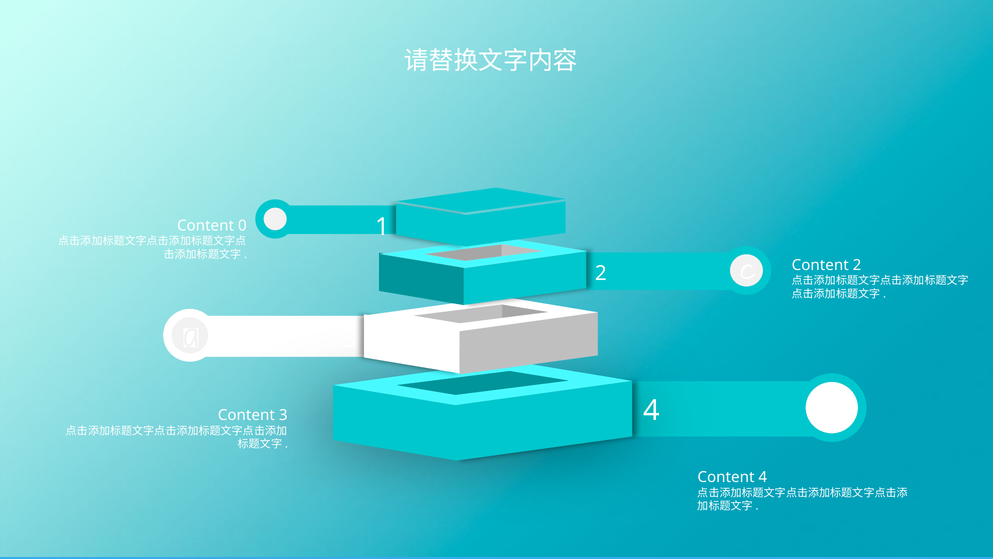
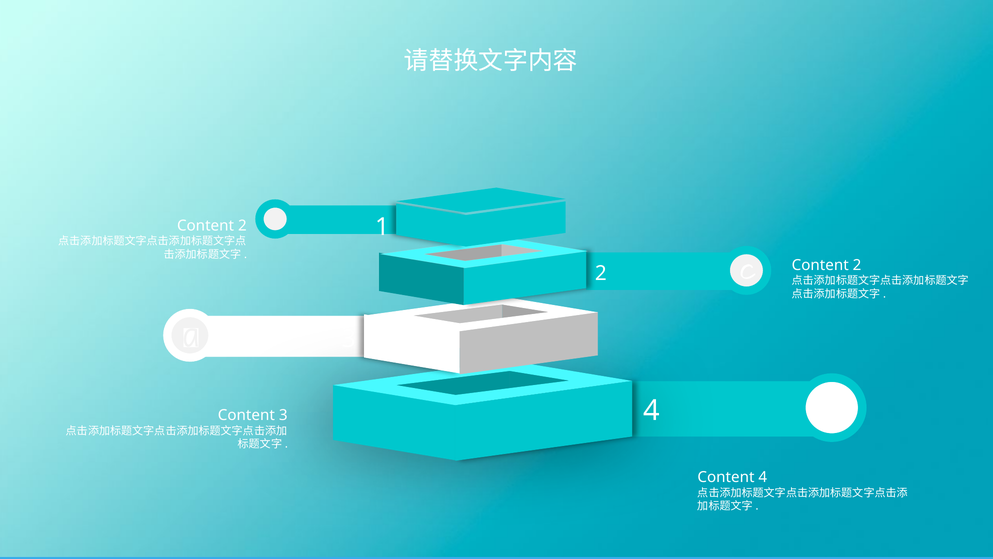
0: 0 -> 2 (242, 225)
